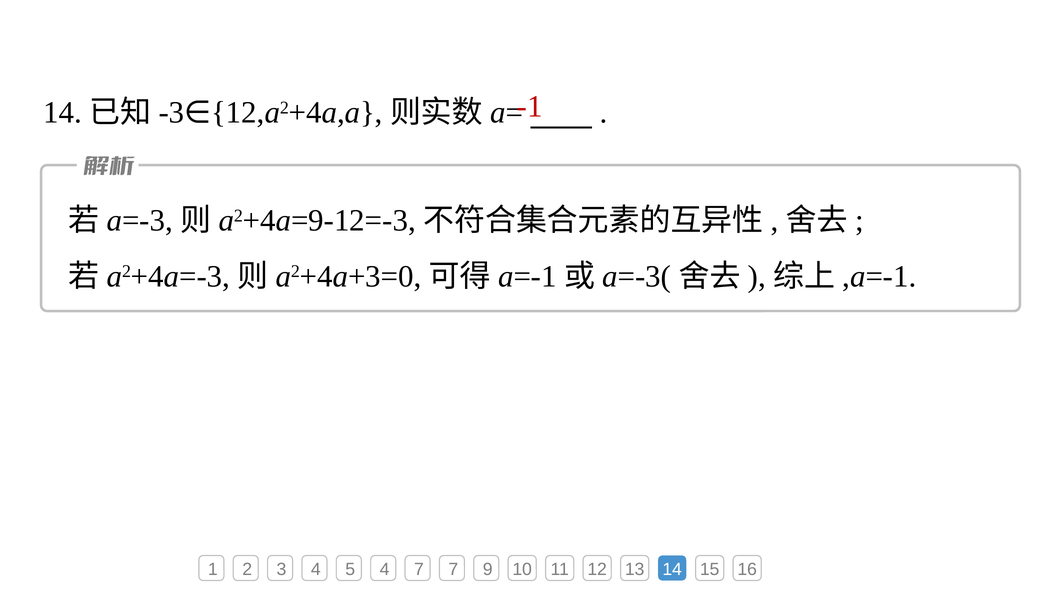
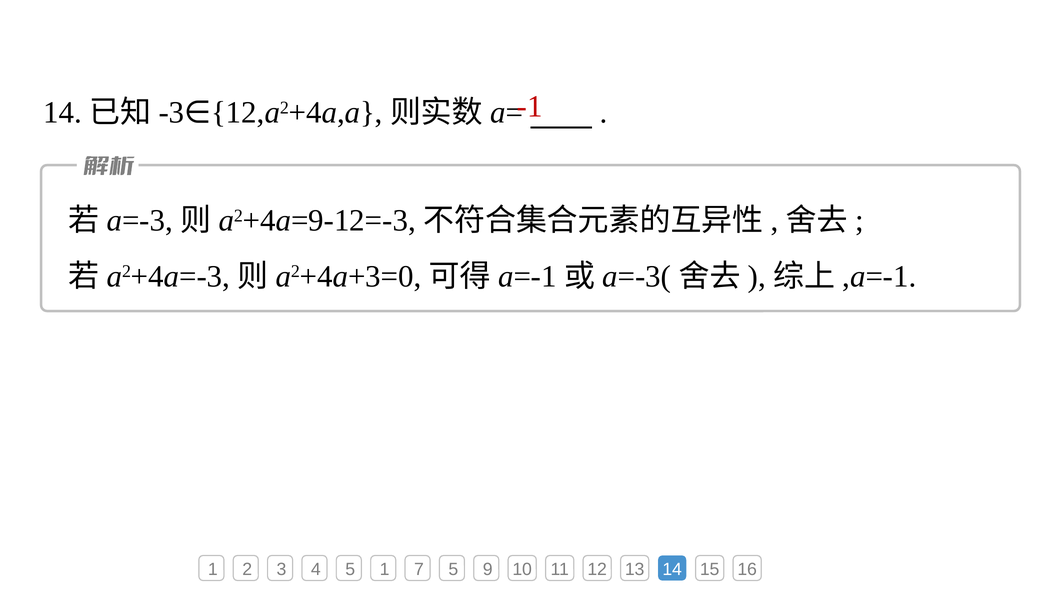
5 4: 4 -> 1 (385, 569)
7 7: 7 -> 5 (453, 569)
